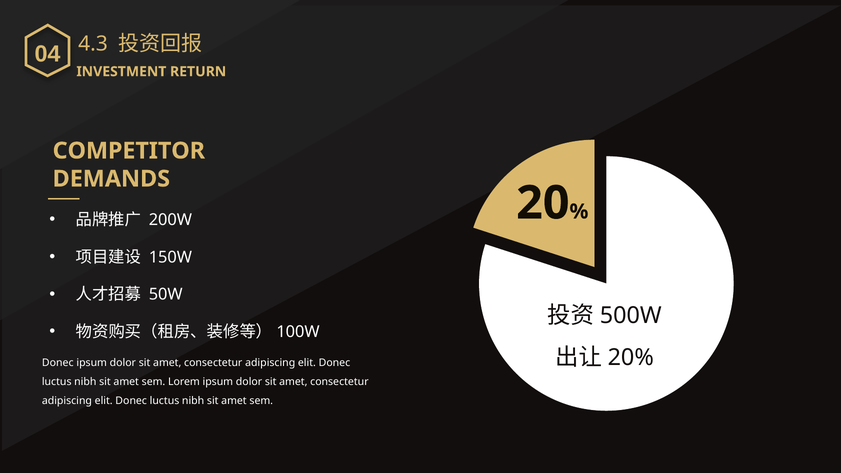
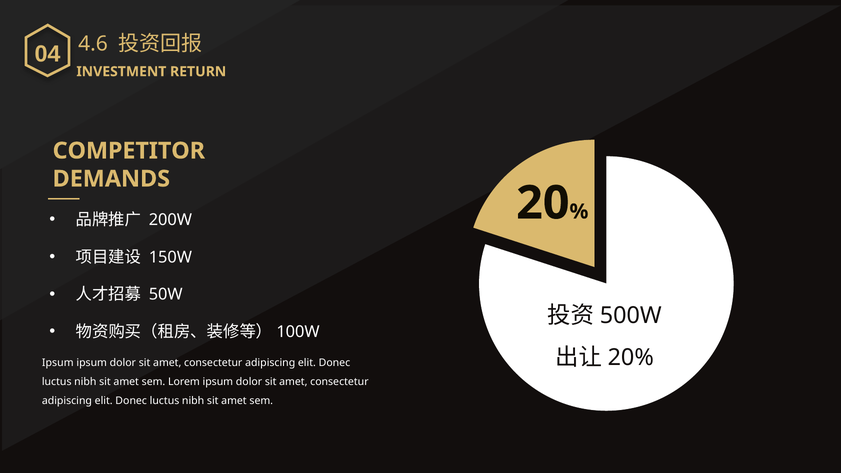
4.3: 4.3 -> 4.6 (93, 44)
Donec: Donec -> Ipsum (58, 363)
